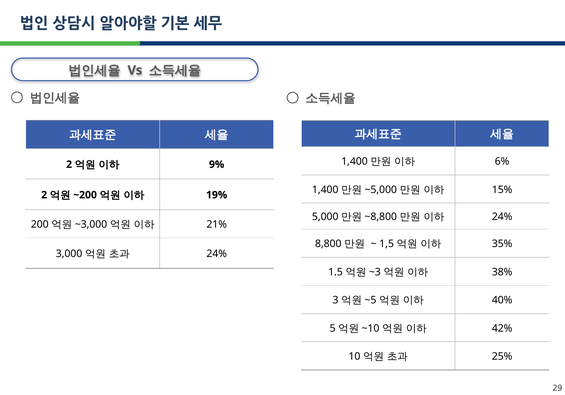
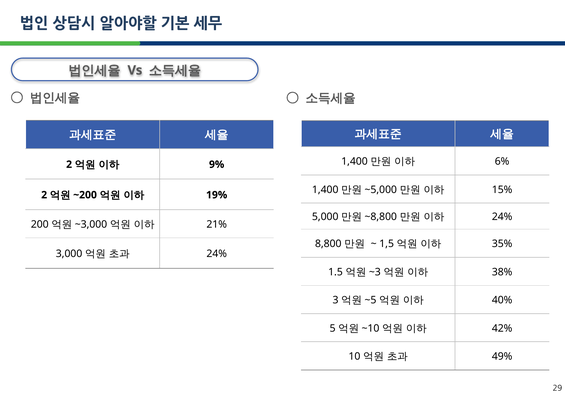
25%: 25% -> 49% (502, 356)
